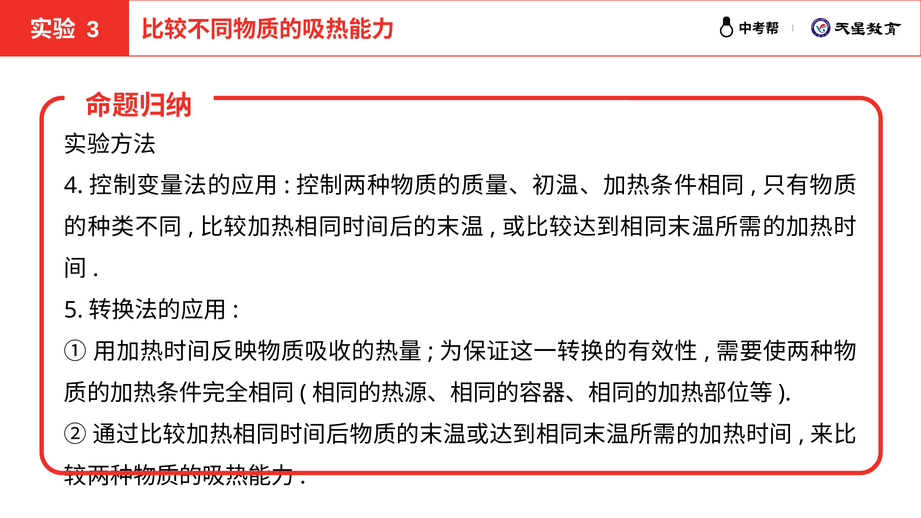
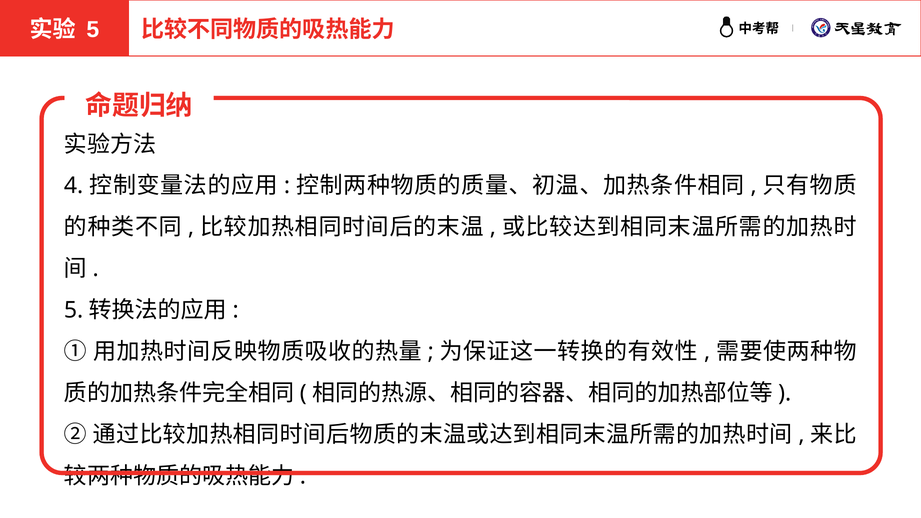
3: 3 -> 5 (93, 30)
